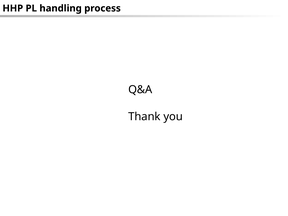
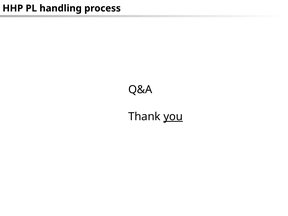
you underline: none -> present (173, 117)
